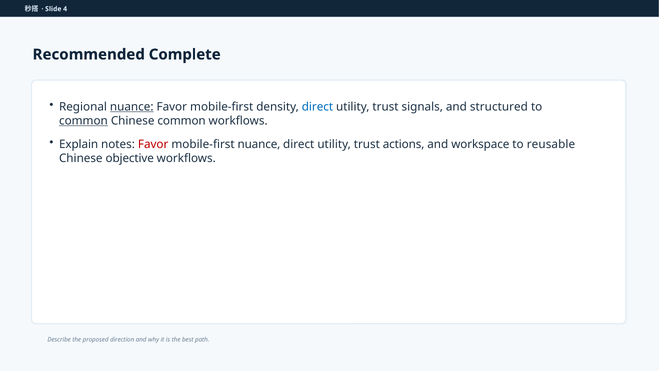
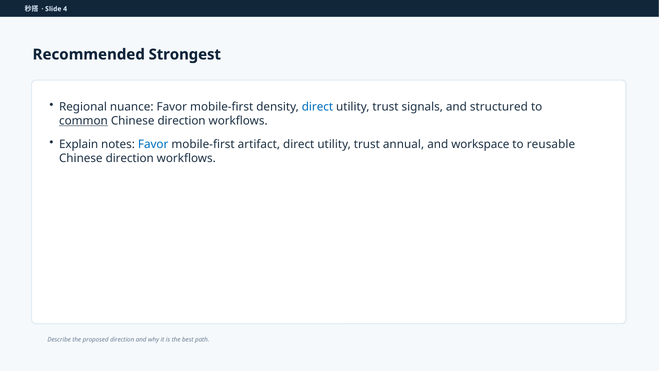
Complete: Complete -> Strongest (185, 54)
nuance underline: present -> none (132, 107)
common: common -> direction (182, 121)
Favor colour: red -> blue (153, 144)
mobile-first nuance: nuance -> artifact (259, 144)
actions: actions -> annual (404, 144)
objective: objective -> direction (130, 158)
